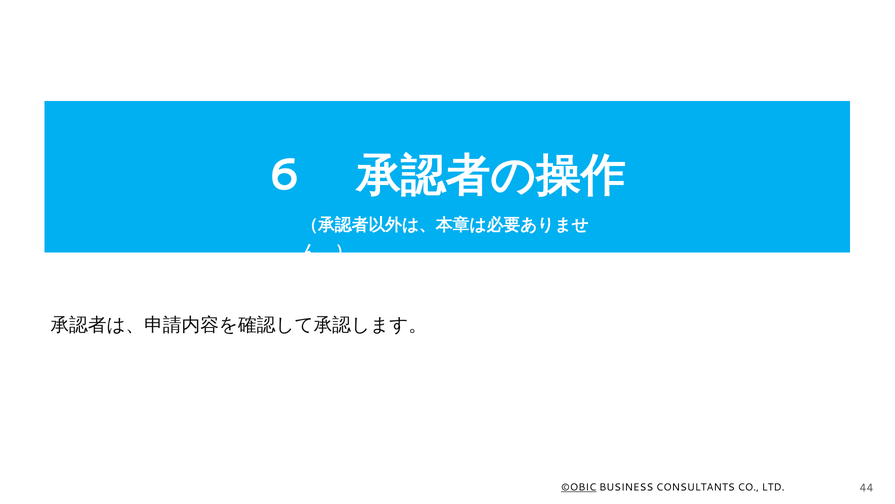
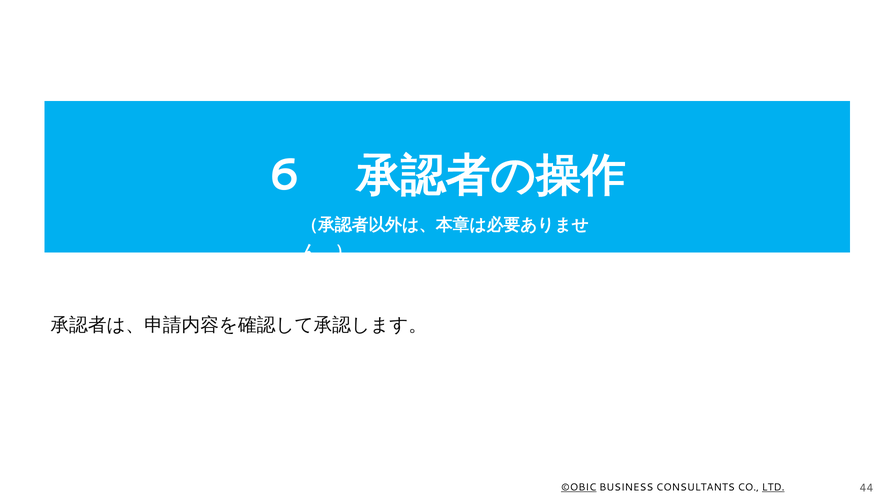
LTD underline: none -> present (773, 487)
